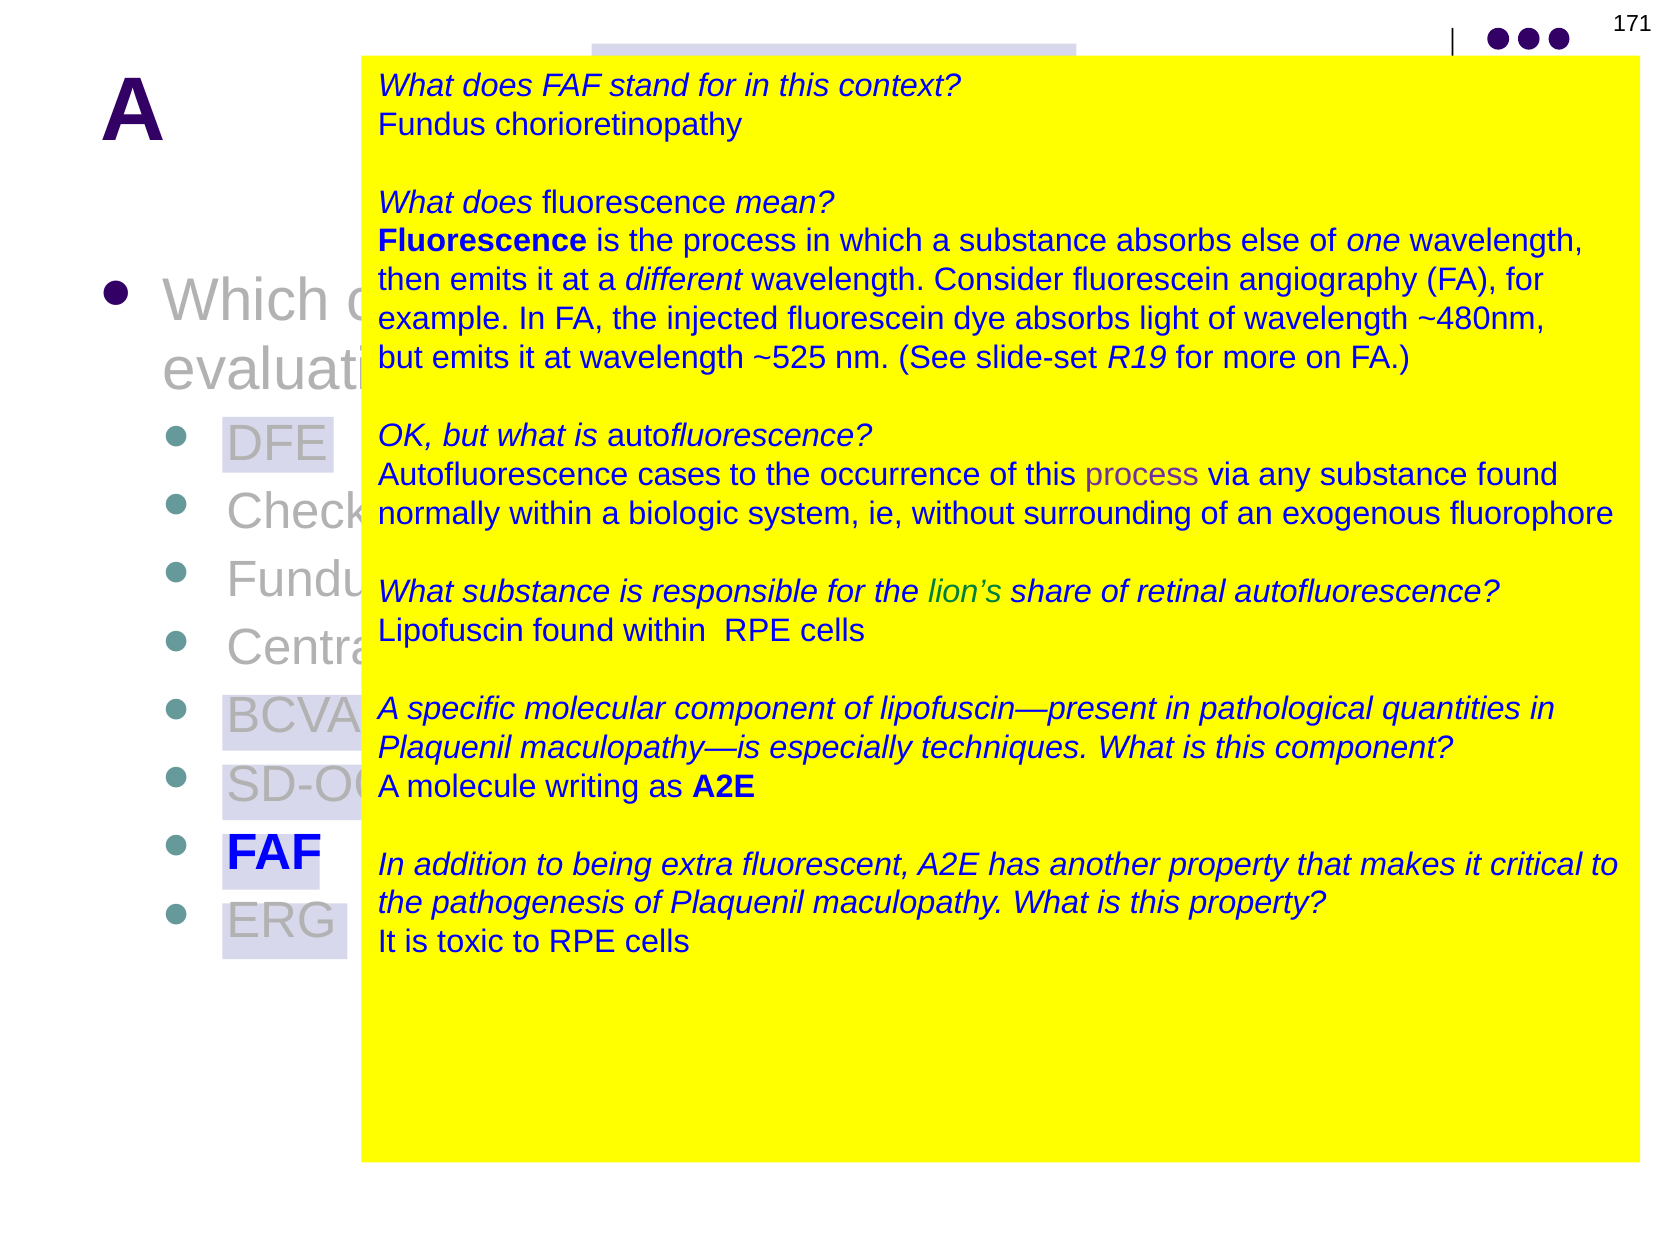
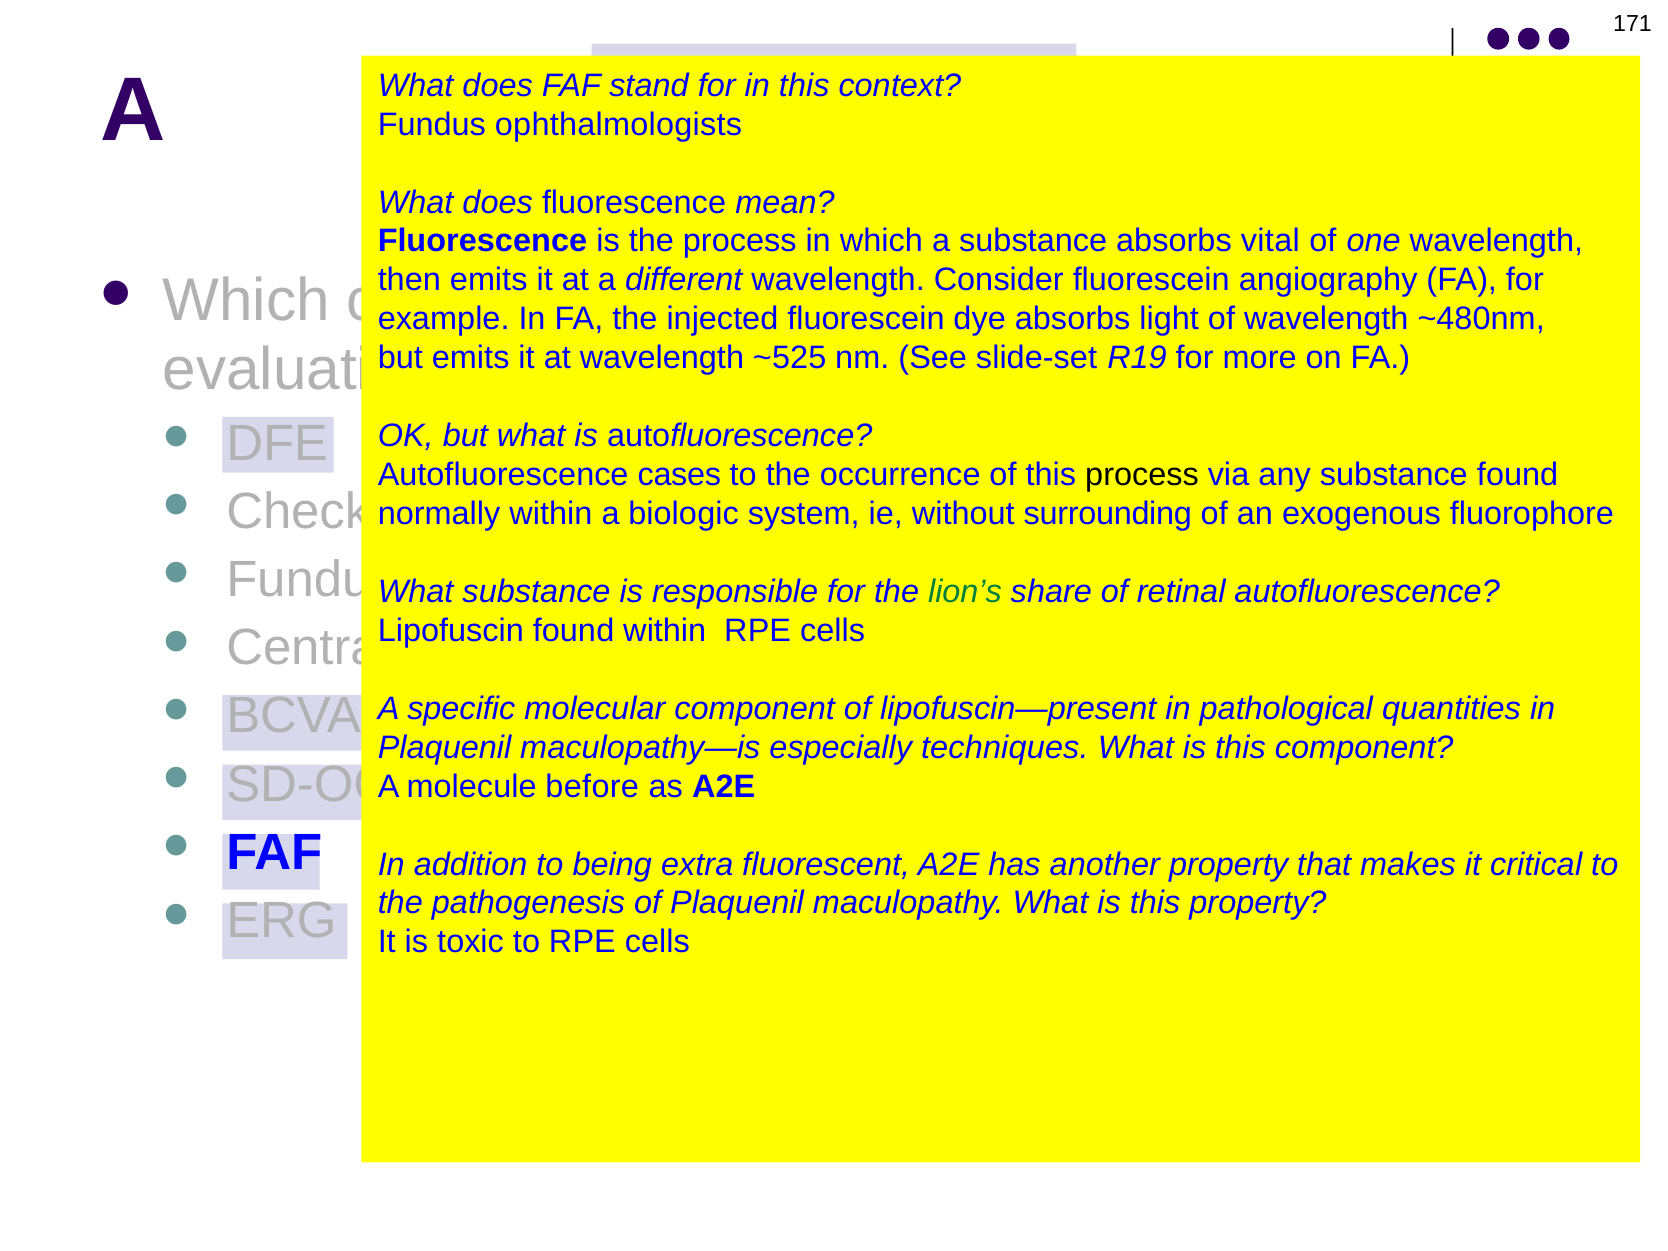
chorioretinopathy: chorioretinopathy -> ophthalmologists (618, 124)
else: else -> vital (1270, 241)
process colour: purple -> black (1142, 475)
writing: writing -> before (592, 786)
